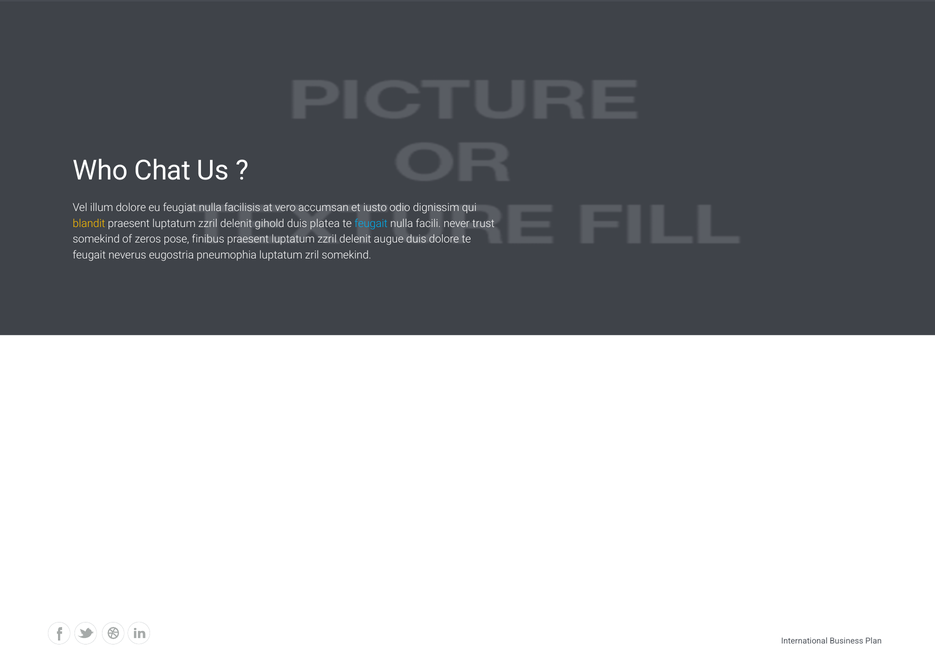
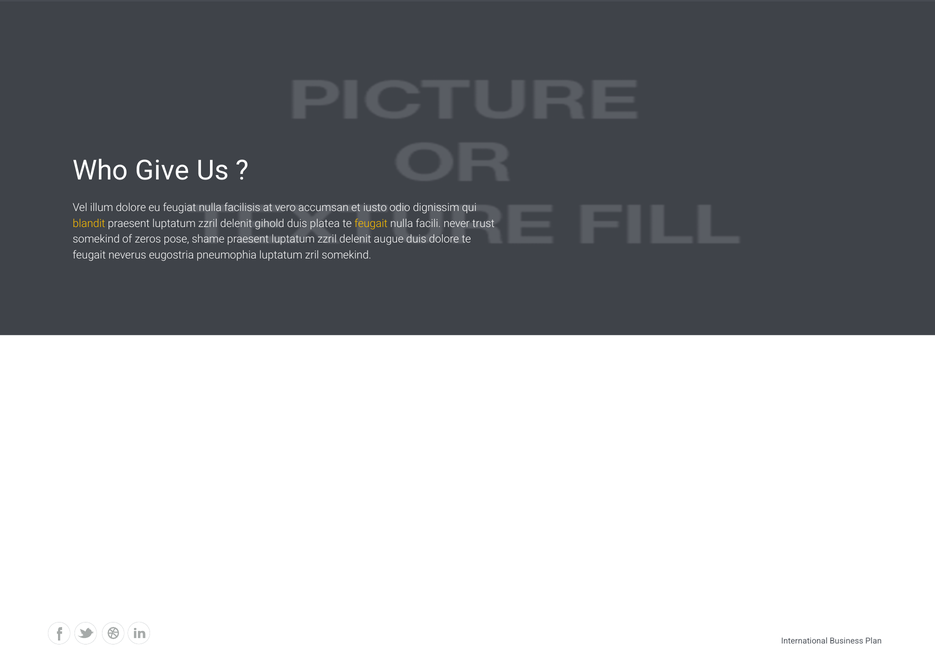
Chat: Chat -> Give (162, 171)
feugait colour: light blue -> yellow (371, 223)
finibus: finibus -> shame (208, 239)
